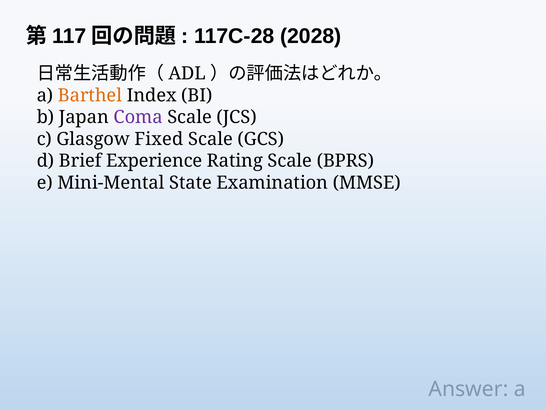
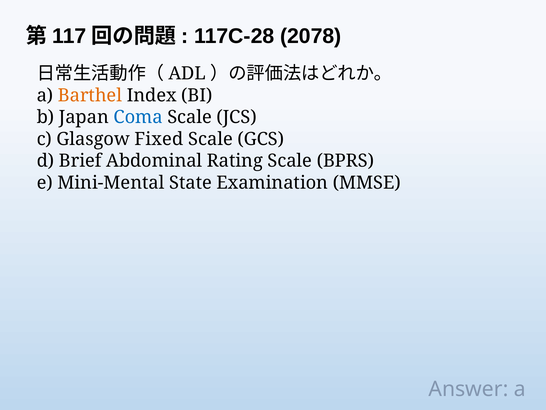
2028: 2028 -> 2078 (311, 36)
Coma colour: purple -> blue (138, 117)
Experience: Experience -> Abdominal (154, 161)
